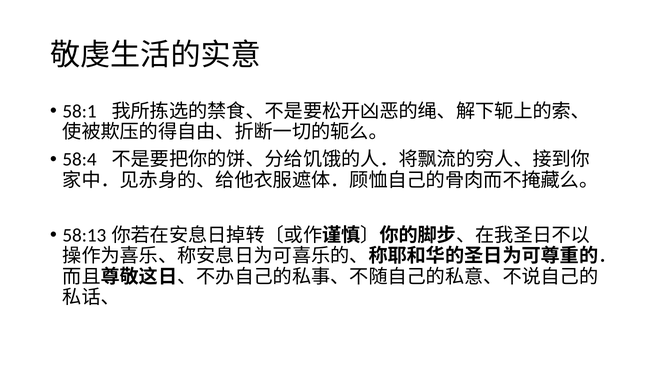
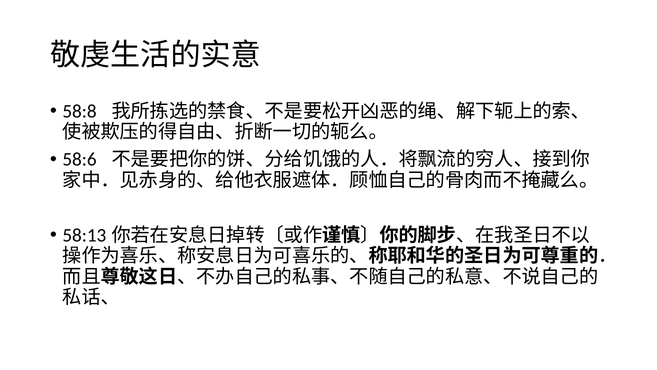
58:1: 58:1 -> 58:8 (79, 111)
58:4: 58:4 -> 58:6 (79, 159)
